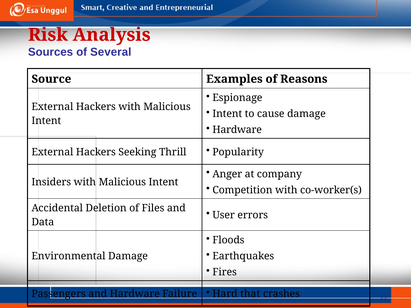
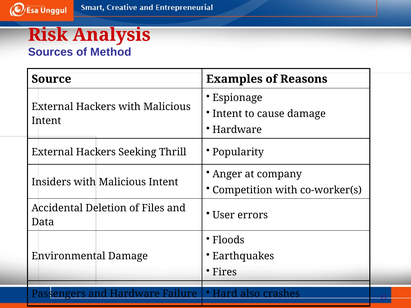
Several: Several -> Method (111, 52)
that: that -> also (250, 294)
